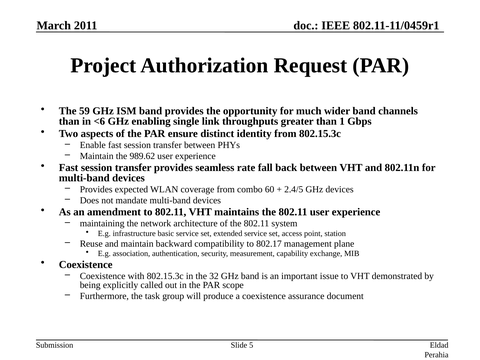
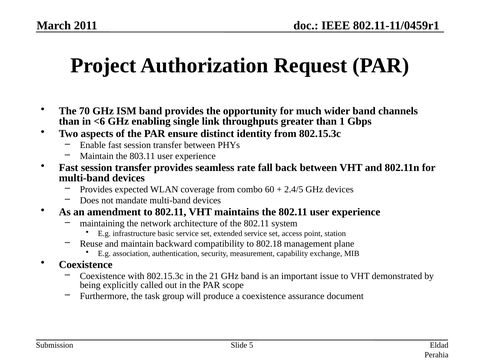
59: 59 -> 70 (84, 111)
989.62: 989.62 -> 803.11 (142, 156)
802.17: 802.17 -> 802.18 (269, 244)
32: 32 -> 21 (214, 276)
